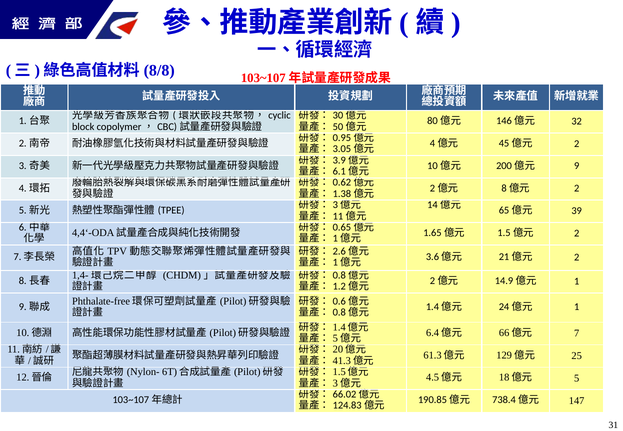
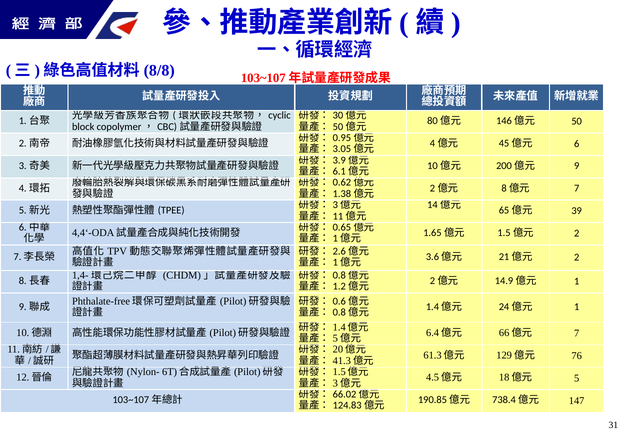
32: 32 -> 50 (577, 121)
2: 2 -> 6 (577, 144)
2: 2 -> 7 (577, 188)
25: 25 -> 76 (577, 356)
